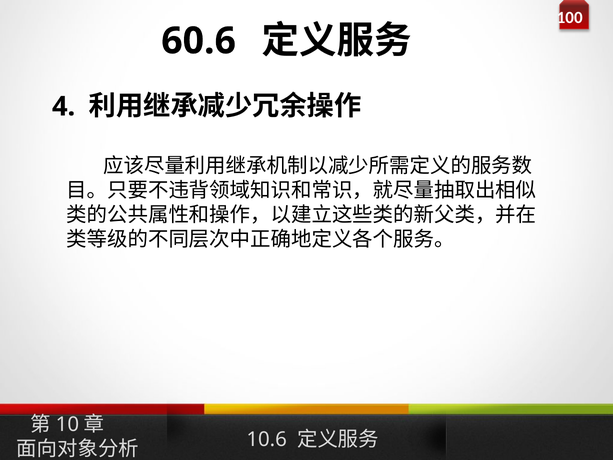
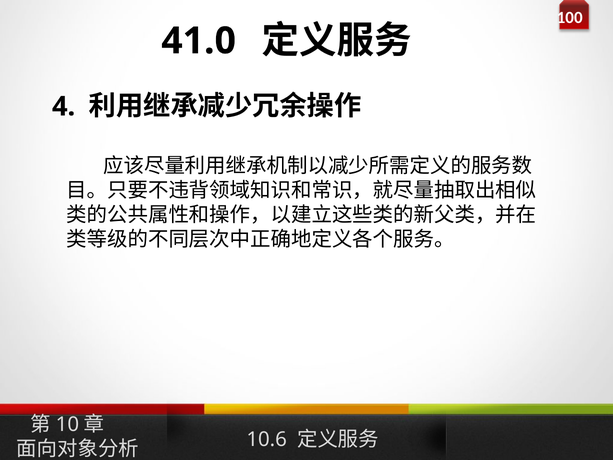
60.6: 60.6 -> 41.0 (199, 41)
